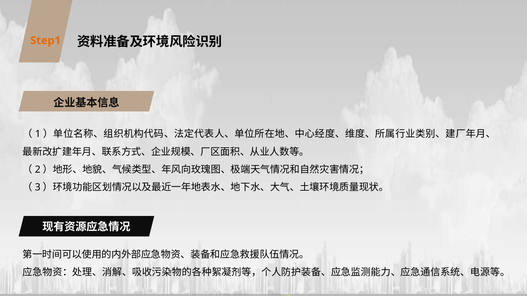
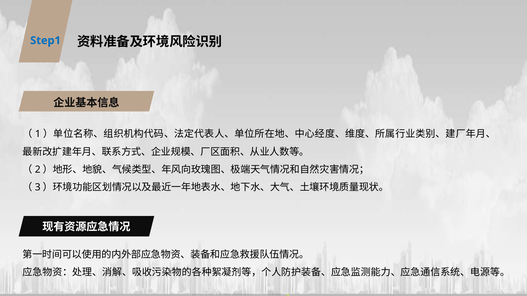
Step1 colour: orange -> blue (45, 41)
